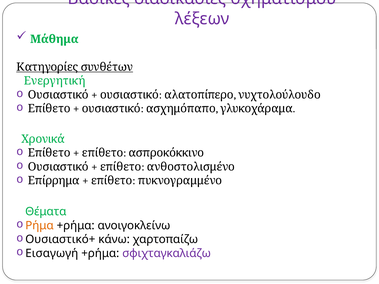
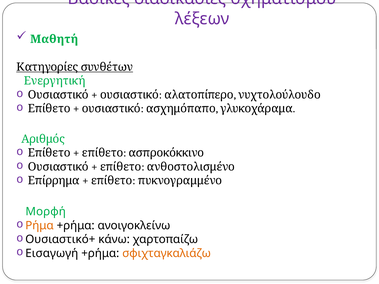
Μάθημα: Μάθημα -> Μαθητή (54, 39)
Χρονικά: Χρονικά -> Αριθμός (43, 139)
Θέματα: Θέματα -> Μορφή (46, 212)
σφιχταγκαλιάζω colour: purple -> orange (167, 253)
